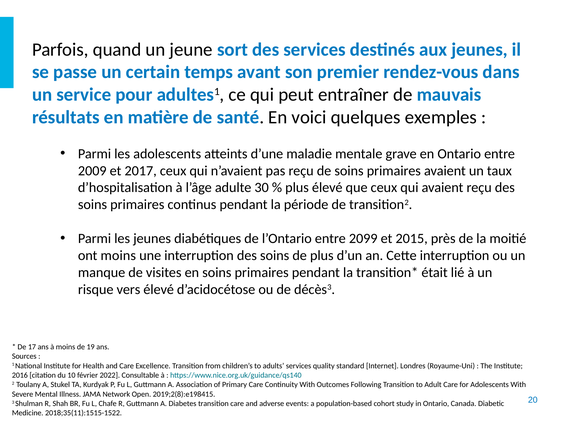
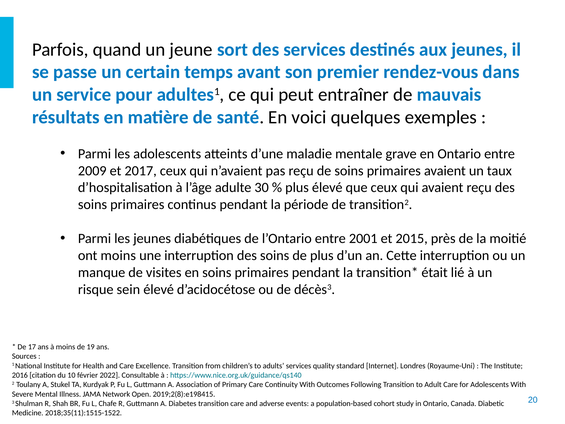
2099: 2099 -> 2001 (363, 238)
vers: vers -> sein (128, 289)
